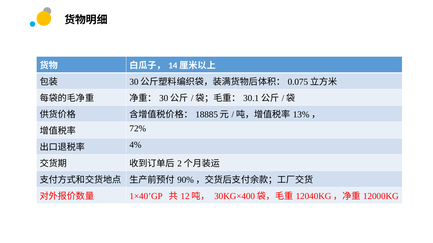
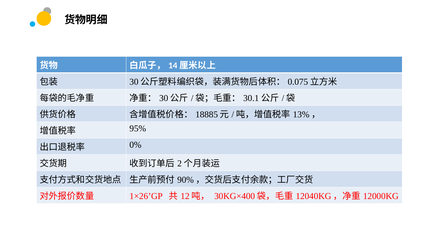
72%: 72% -> 95% (138, 129)
4%: 4% -> 0% (135, 145)
1×40’GP: 1×40’GP -> 1×26’GP (146, 197)
